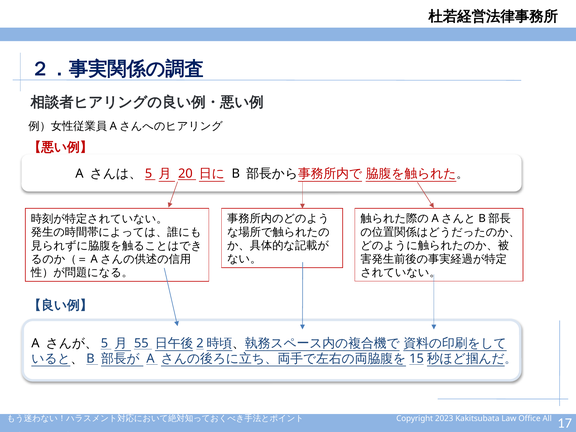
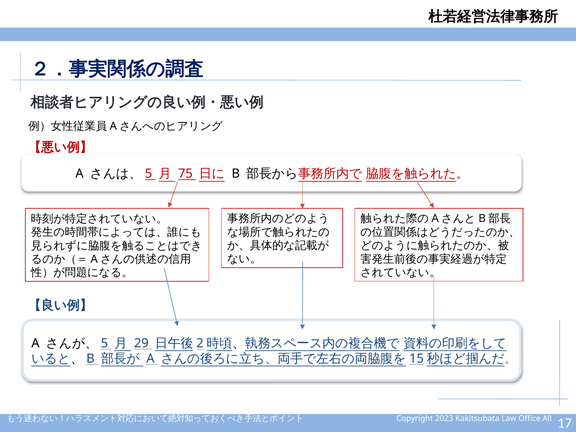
20: 20 -> 75 (185, 174)
55: 55 -> 29 (141, 343)
